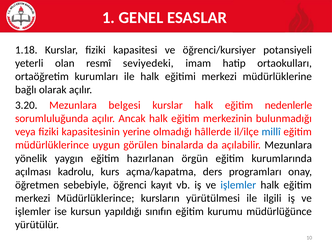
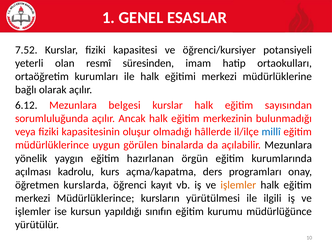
1.18: 1.18 -> 7.52 (26, 50)
seviyedeki: seviyedeki -> süresinden (148, 63)
3.20: 3.20 -> 6.12 (26, 105)
nedenlerle: nedenlerle -> sayısından (288, 105)
yerine: yerine -> oluşur (137, 132)
sebebiyle: sebebiyle -> kurslarda (86, 185)
işlemler colour: blue -> orange (238, 185)
